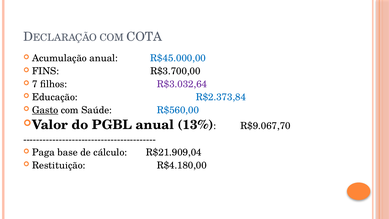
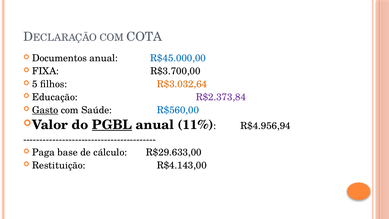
Acumulação: Acumulação -> Documentos (59, 58)
FINS: FINS -> FIXA (46, 71)
7: 7 -> 5 (35, 84)
R$3.032,64 colour: purple -> orange (182, 84)
R$2.373,84 colour: blue -> purple (221, 97)
PGBL underline: none -> present (112, 125)
13%: 13% -> 11% (196, 125)
R$9.067,70: R$9.067,70 -> R$4.956,94 (265, 126)
R$21.909,04: R$21.909,04 -> R$29.633,00 (174, 152)
R$4.180,00: R$4.180,00 -> R$4.143,00 (182, 165)
